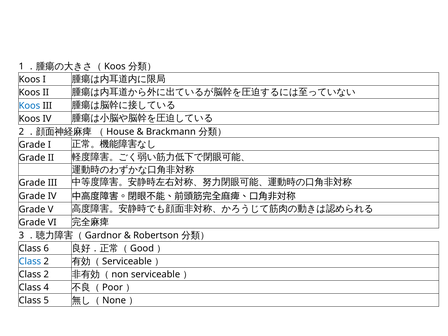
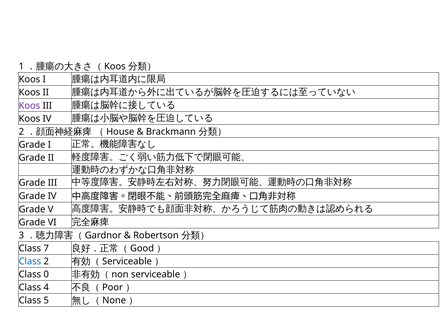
Koos colour: blue -> purple (29, 106)
6: 6 -> 7 (46, 248)
2: 2 -> 0 (46, 275)
